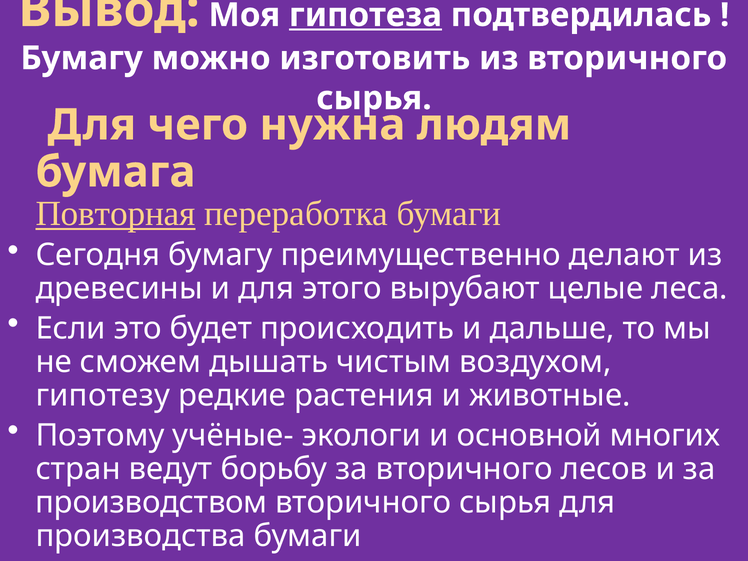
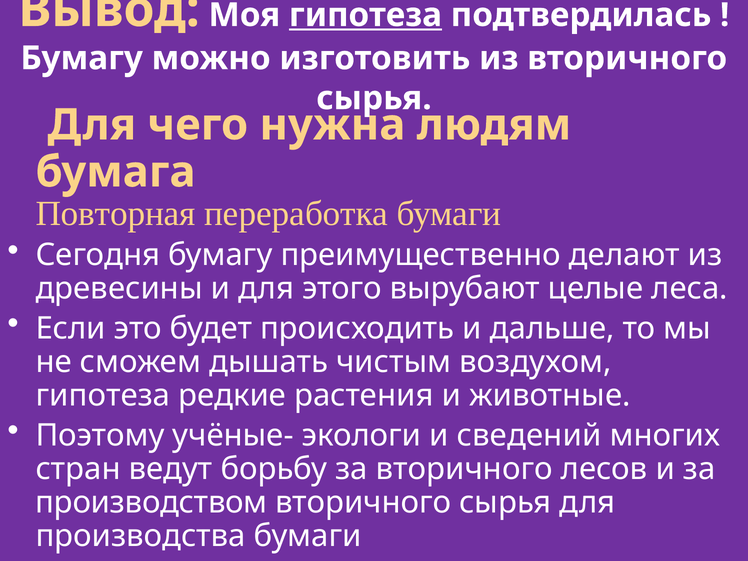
Повторная underline: present -> none (115, 214)
гипотезу: гипотезу -> гипотеза (103, 396)
основной: основной -> сведений (529, 435)
